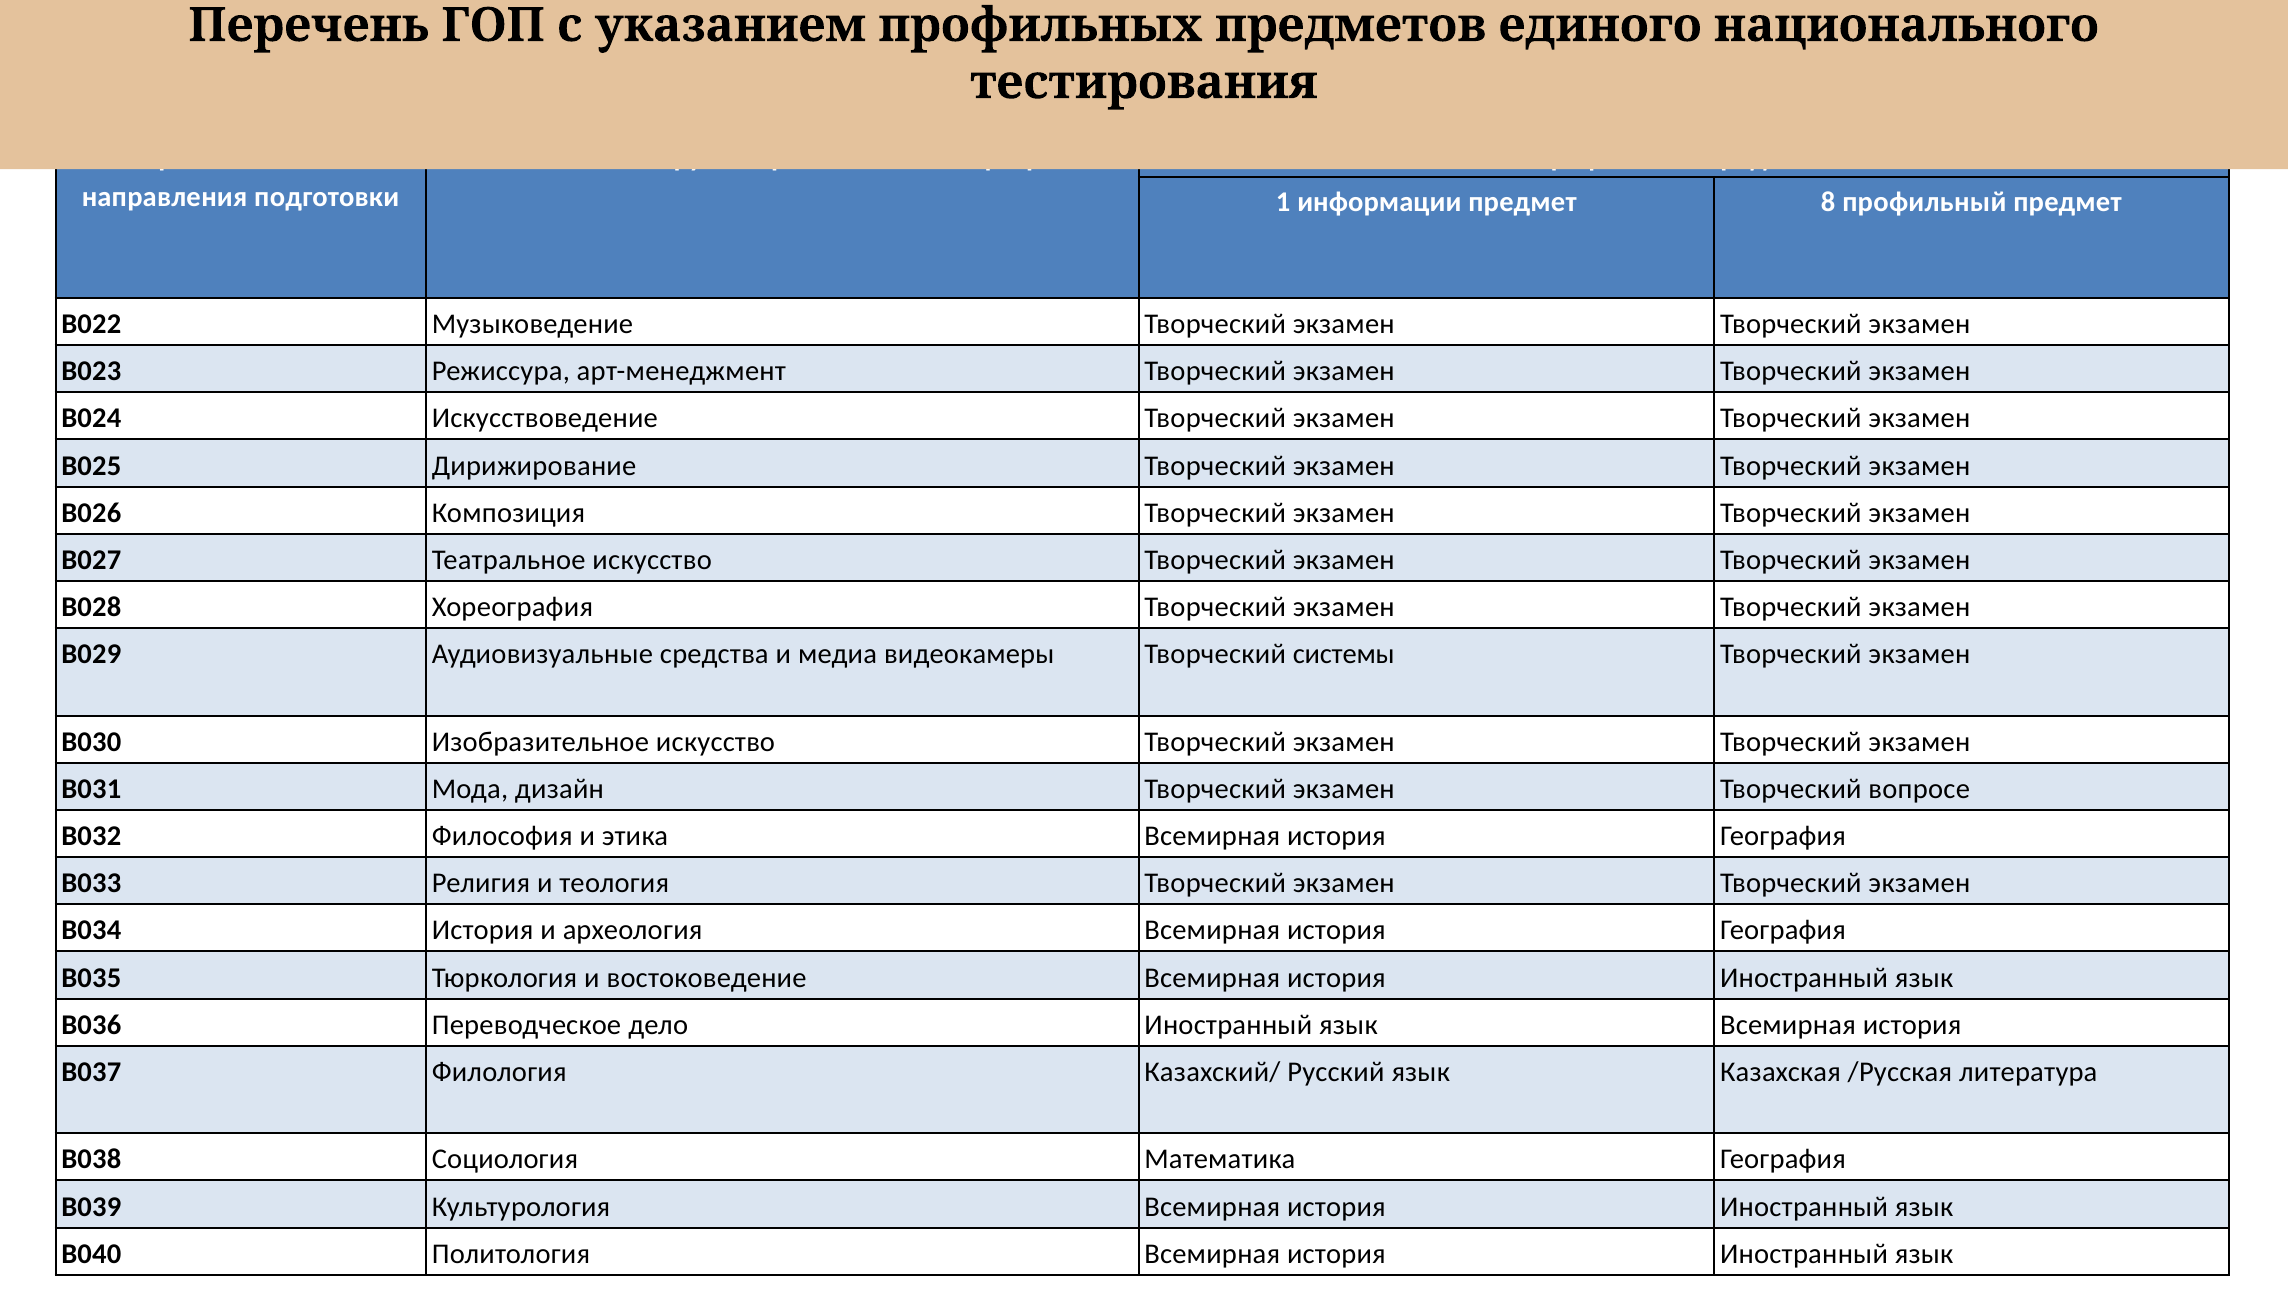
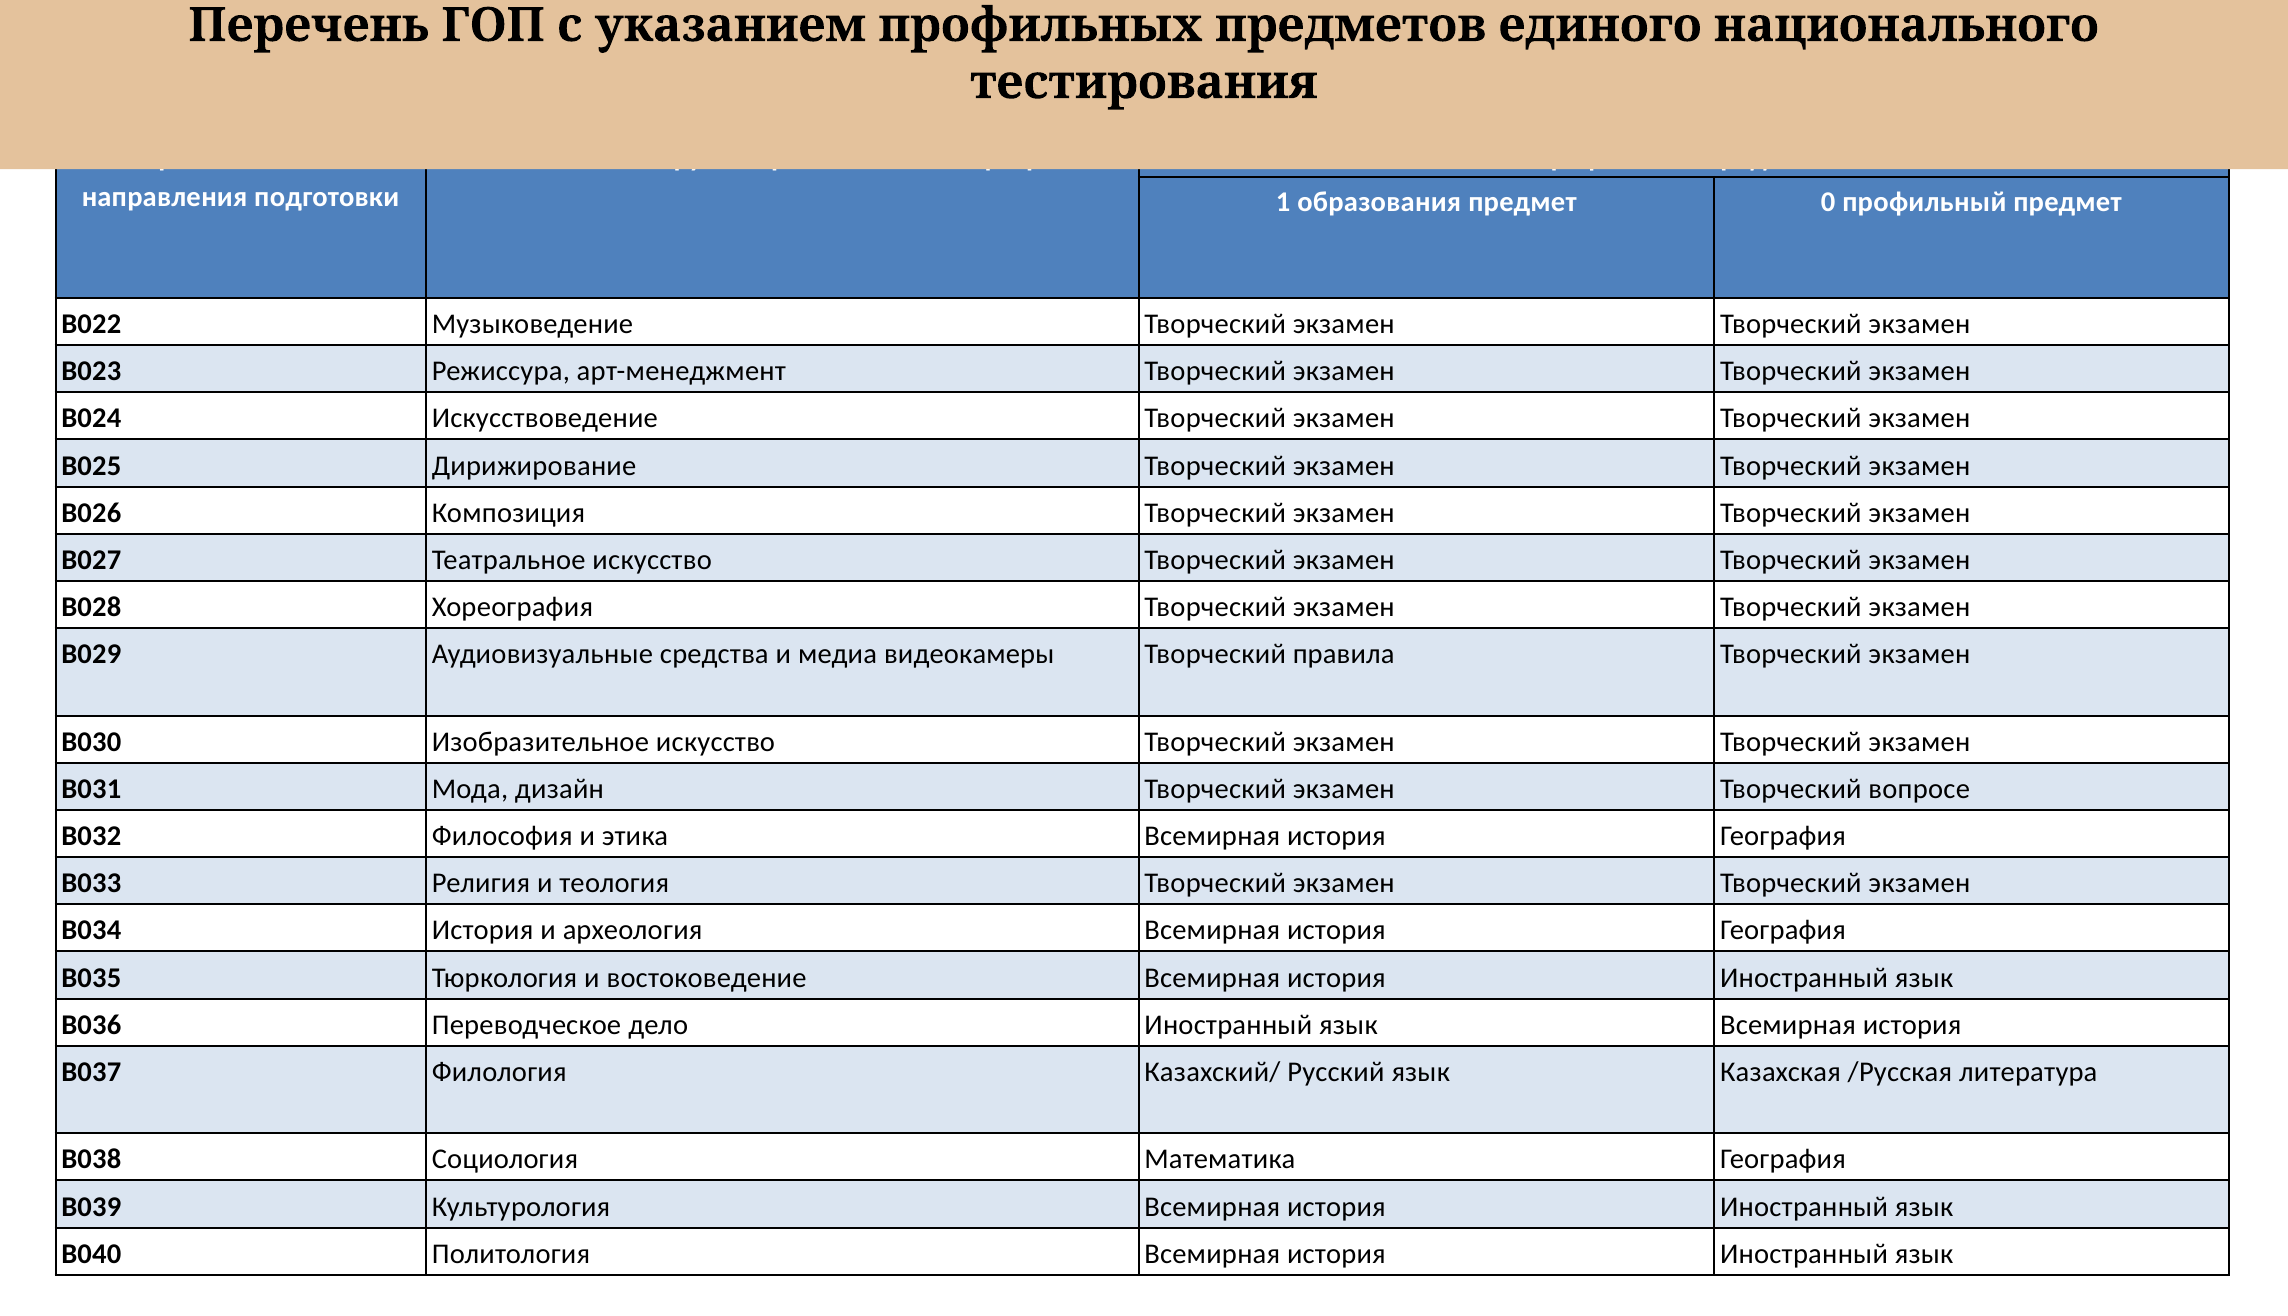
информации: информации -> образования (1379, 202)
8: 8 -> 0 (1828, 202)
системы: системы -> правила (1344, 655)
